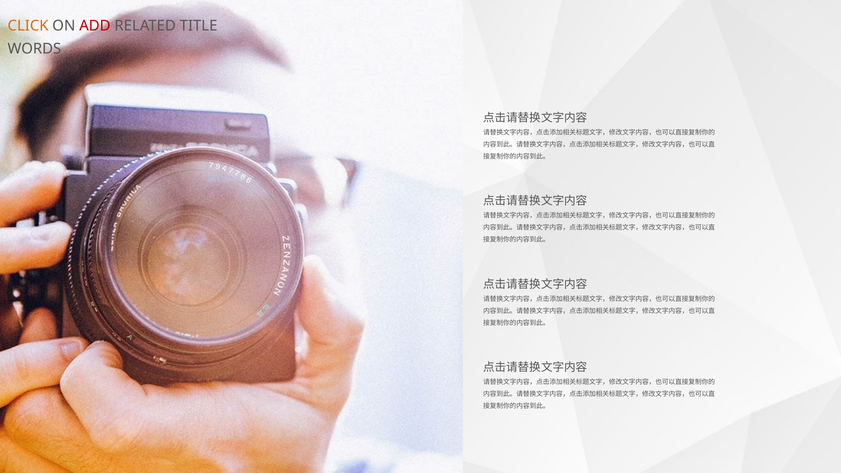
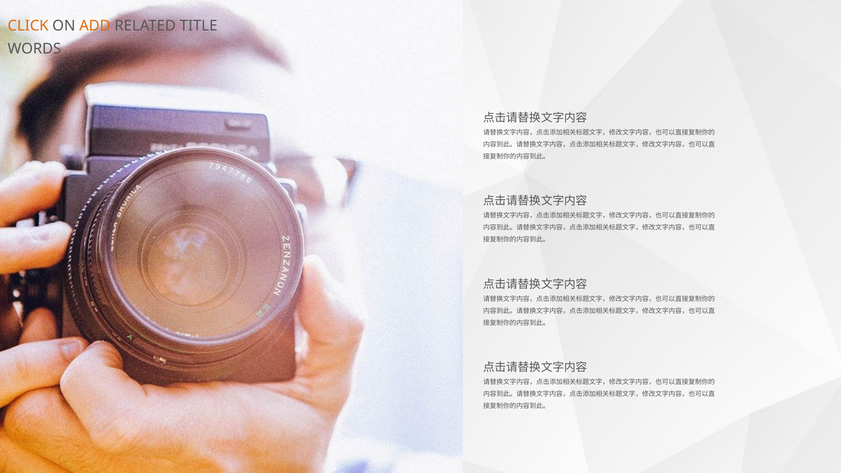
ADD colour: red -> orange (95, 26)
